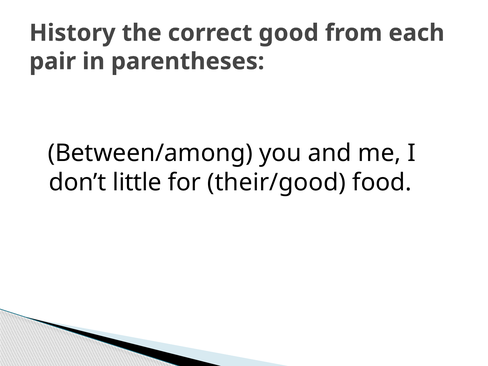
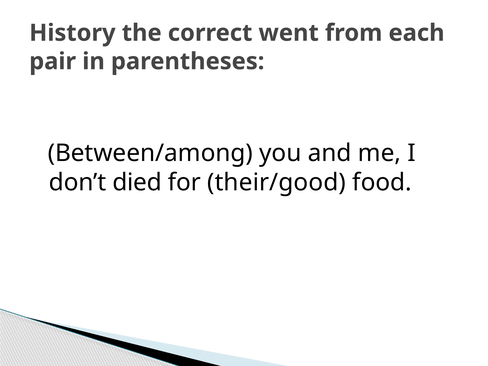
good: good -> went (289, 33)
little: little -> died (137, 183)
